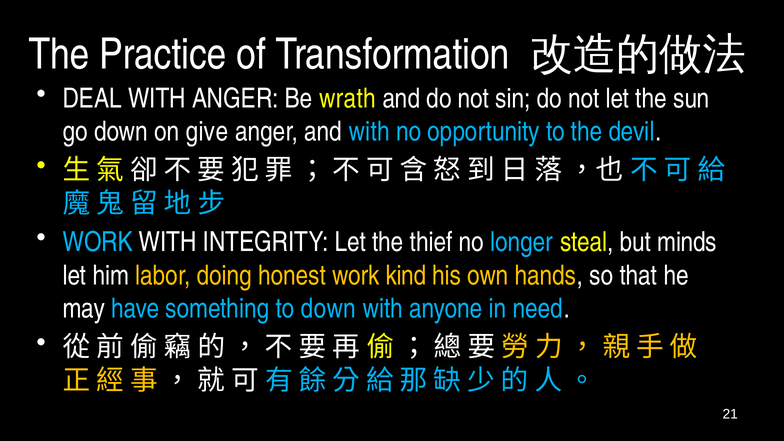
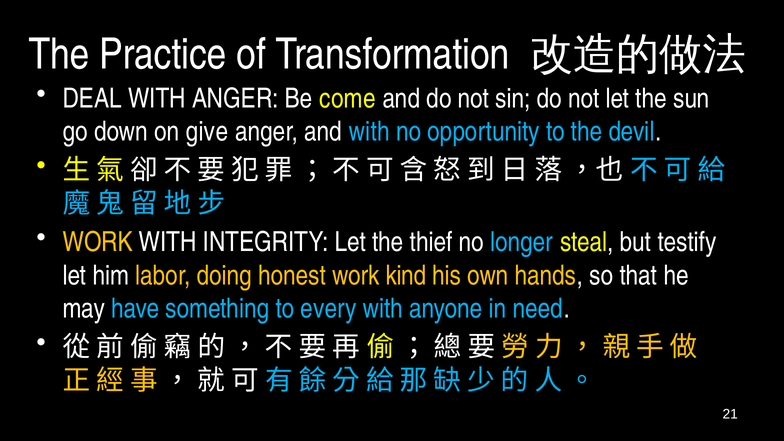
wrath: wrath -> come (348, 98)
WORK colour: light blue -> yellow (98, 242)
minds: minds -> testify (687, 242)
to down: down -> every (328, 309)
